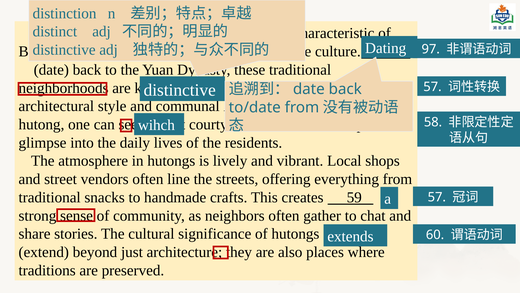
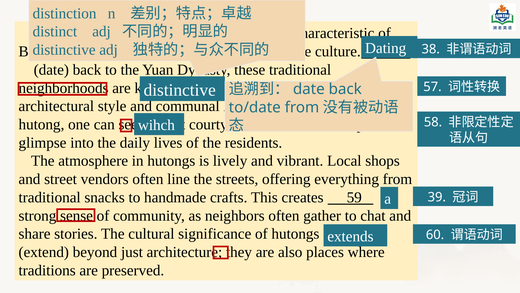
97: 97 -> 38 (431, 49)
a 57: 57 -> 39 (437, 197)
